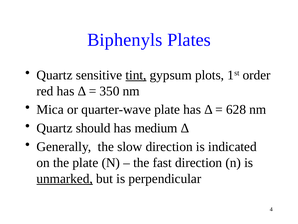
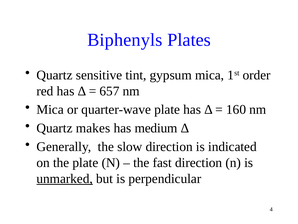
tint underline: present -> none (136, 75)
gypsum plots: plots -> mica (210, 75)
350: 350 -> 657 (110, 91)
628: 628 -> 160 (236, 109)
should: should -> makes (93, 128)
